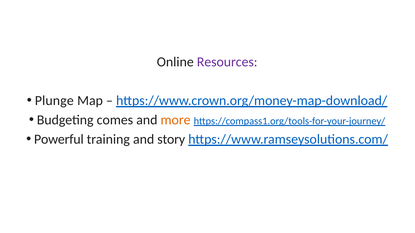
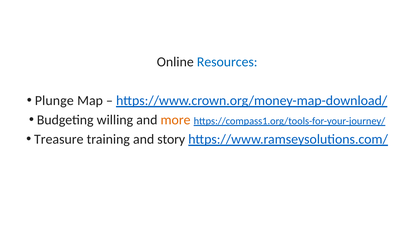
Resources colour: purple -> blue (227, 62)
comes: comes -> willing (115, 120)
Powerful: Powerful -> Treasure (59, 140)
